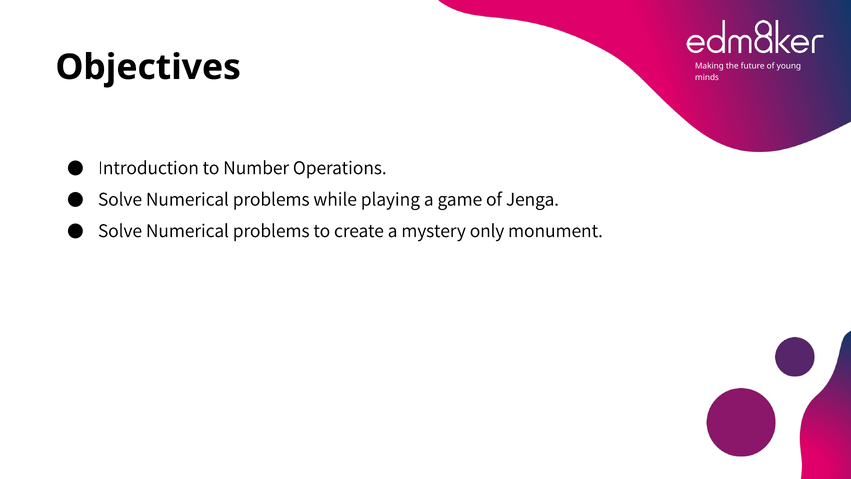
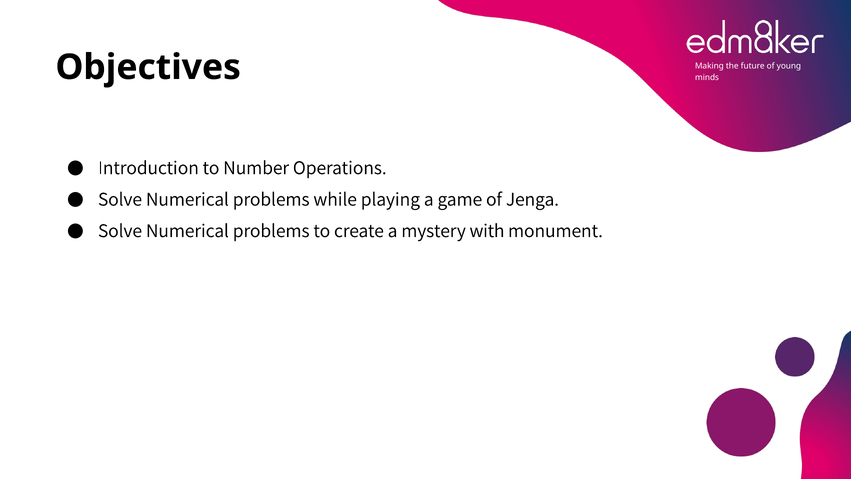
only: only -> with (487, 231)
